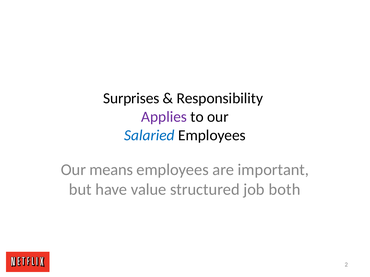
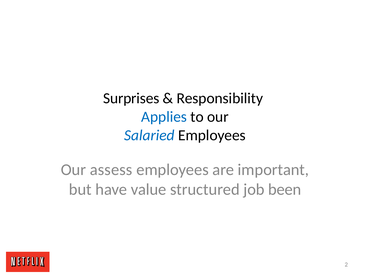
Applies colour: purple -> blue (164, 117)
means: means -> assess (111, 170)
both: both -> been (285, 190)
